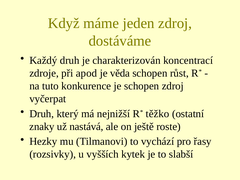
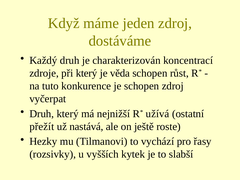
při apod: apod -> který (87, 73)
těžko: těžko -> užívá (158, 114)
znaky: znaky -> přežít (42, 126)
